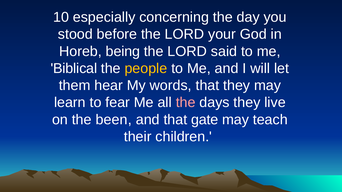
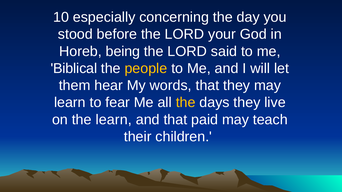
the colour: pink -> yellow (186, 103)
the been: been -> learn (114, 120)
gate: gate -> paid (205, 120)
